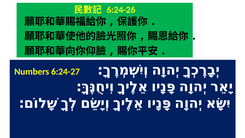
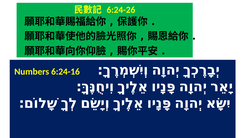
6:24-27: 6:24-27 -> 6:24-16 (65, 72)
